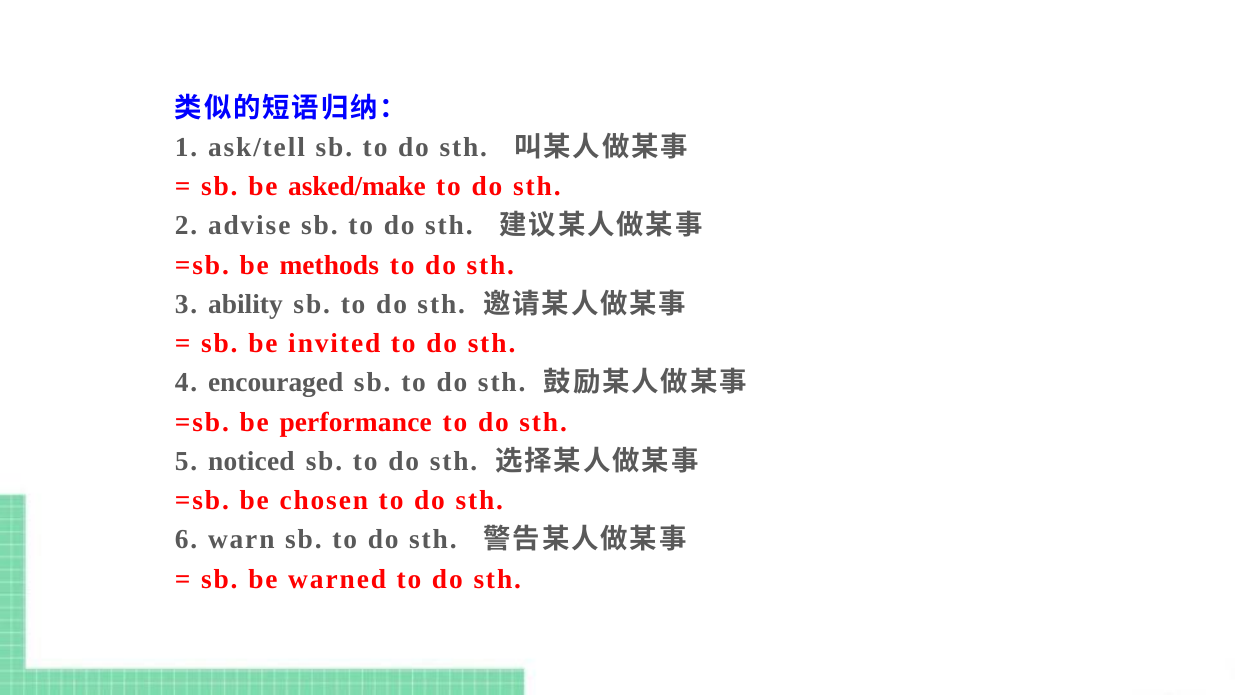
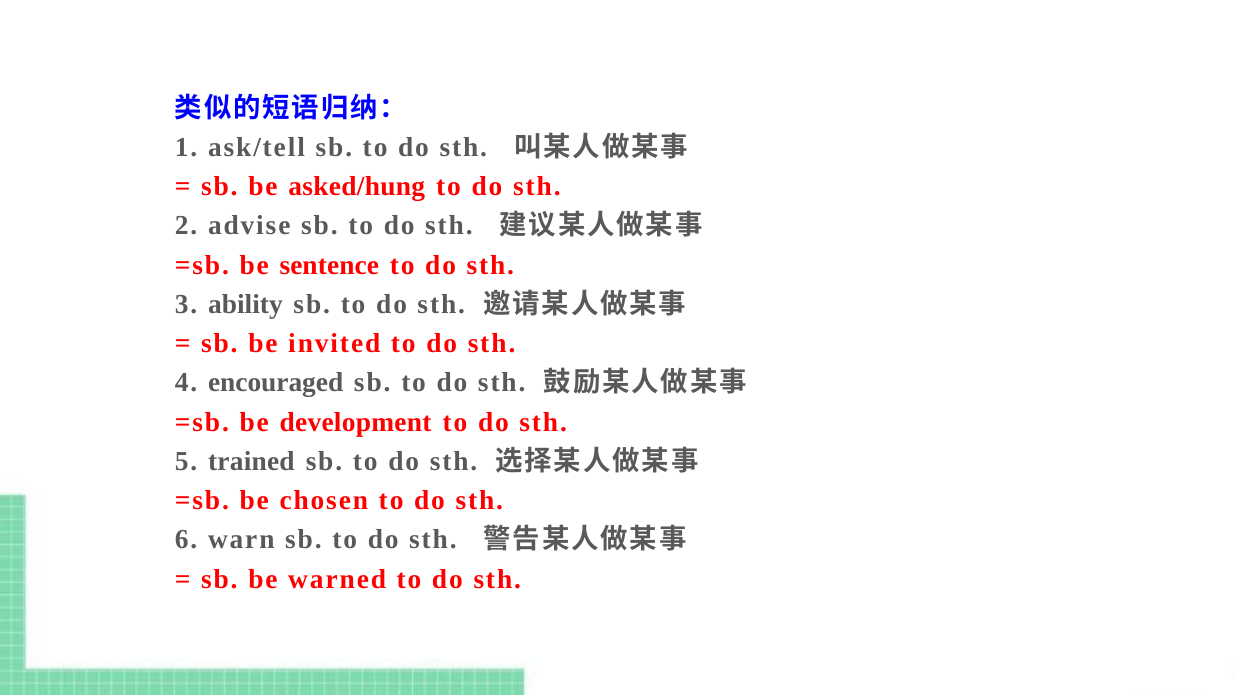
asked/make: asked/make -> asked/hung (357, 187)
methods: methods -> sentence (329, 265)
performance: performance -> development (356, 422)
noticed: noticed -> trained (251, 461)
